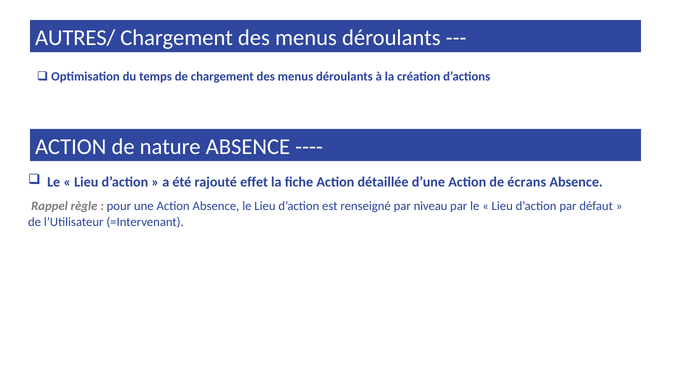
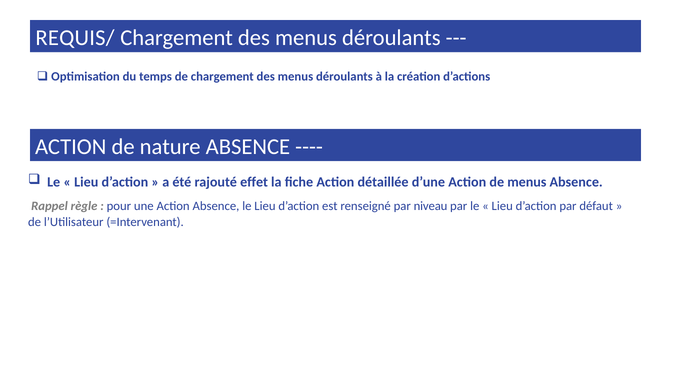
AUTRES/: AUTRES/ -> REQUIS/ (75, 38)
de écrans: écrans -> menus (527, 182)
